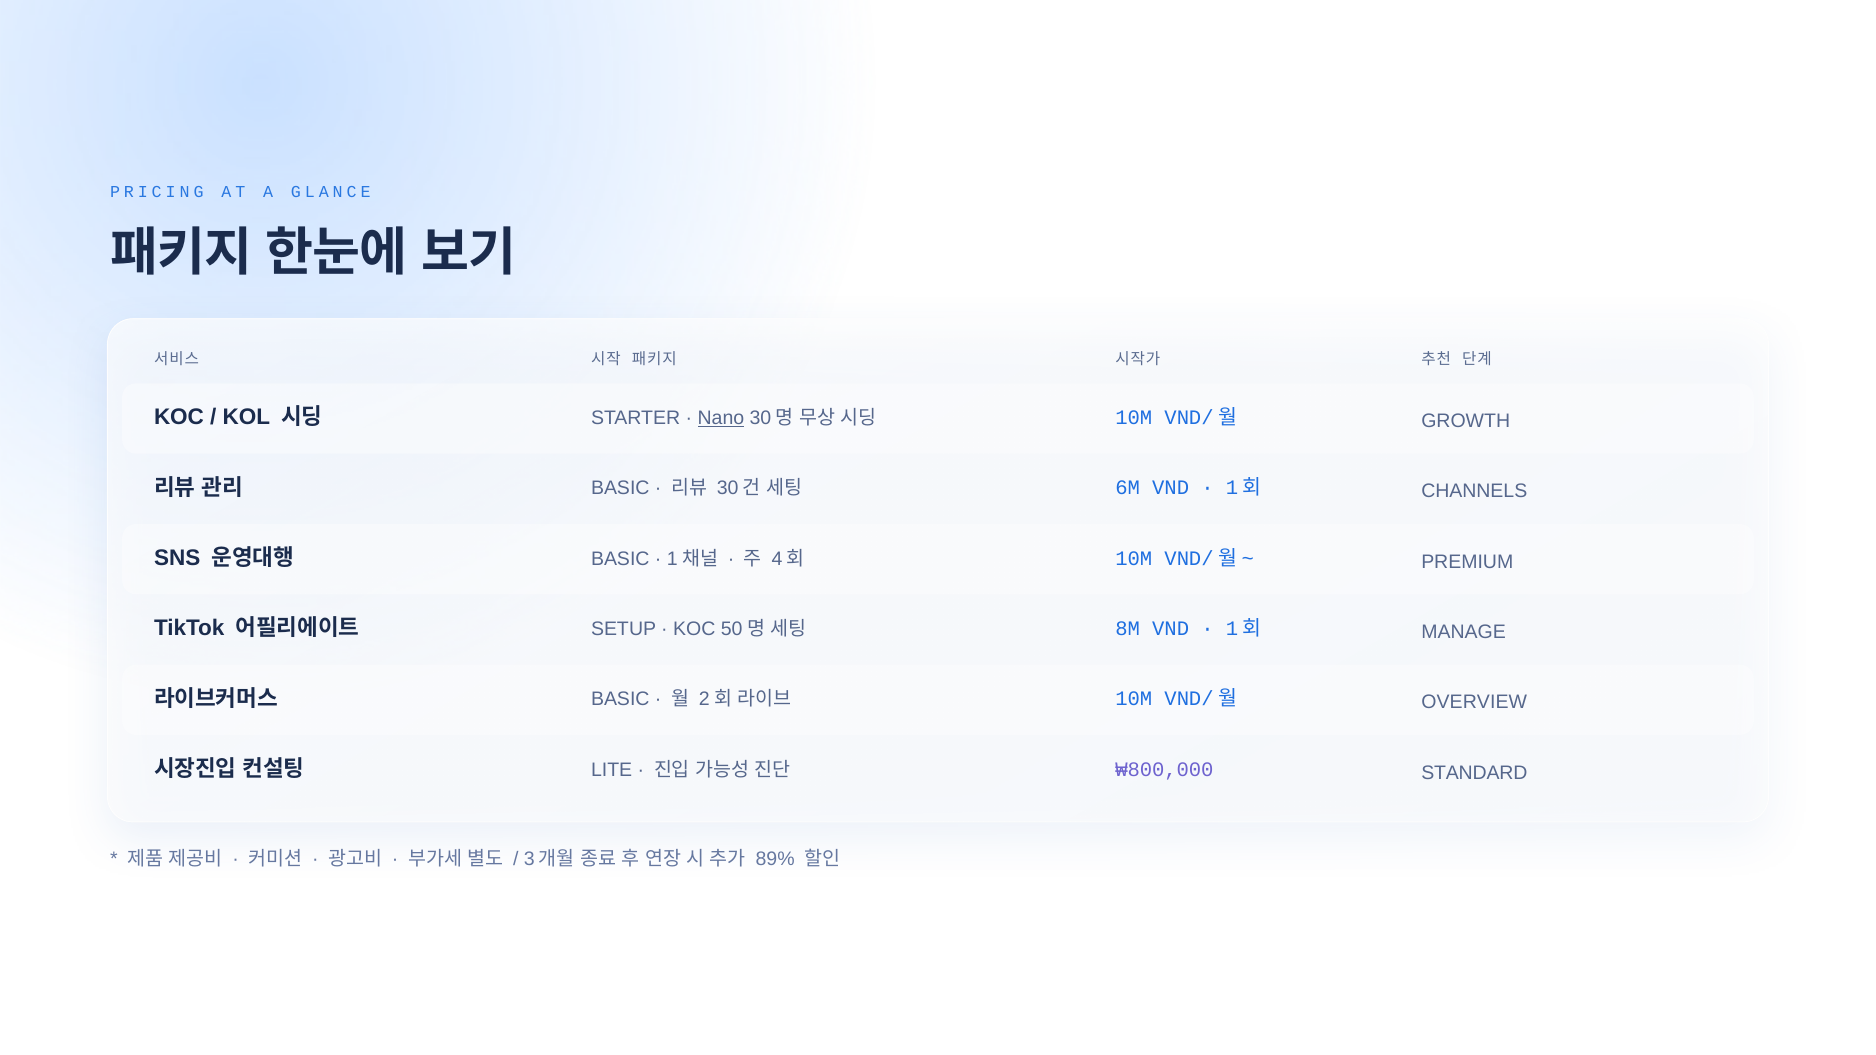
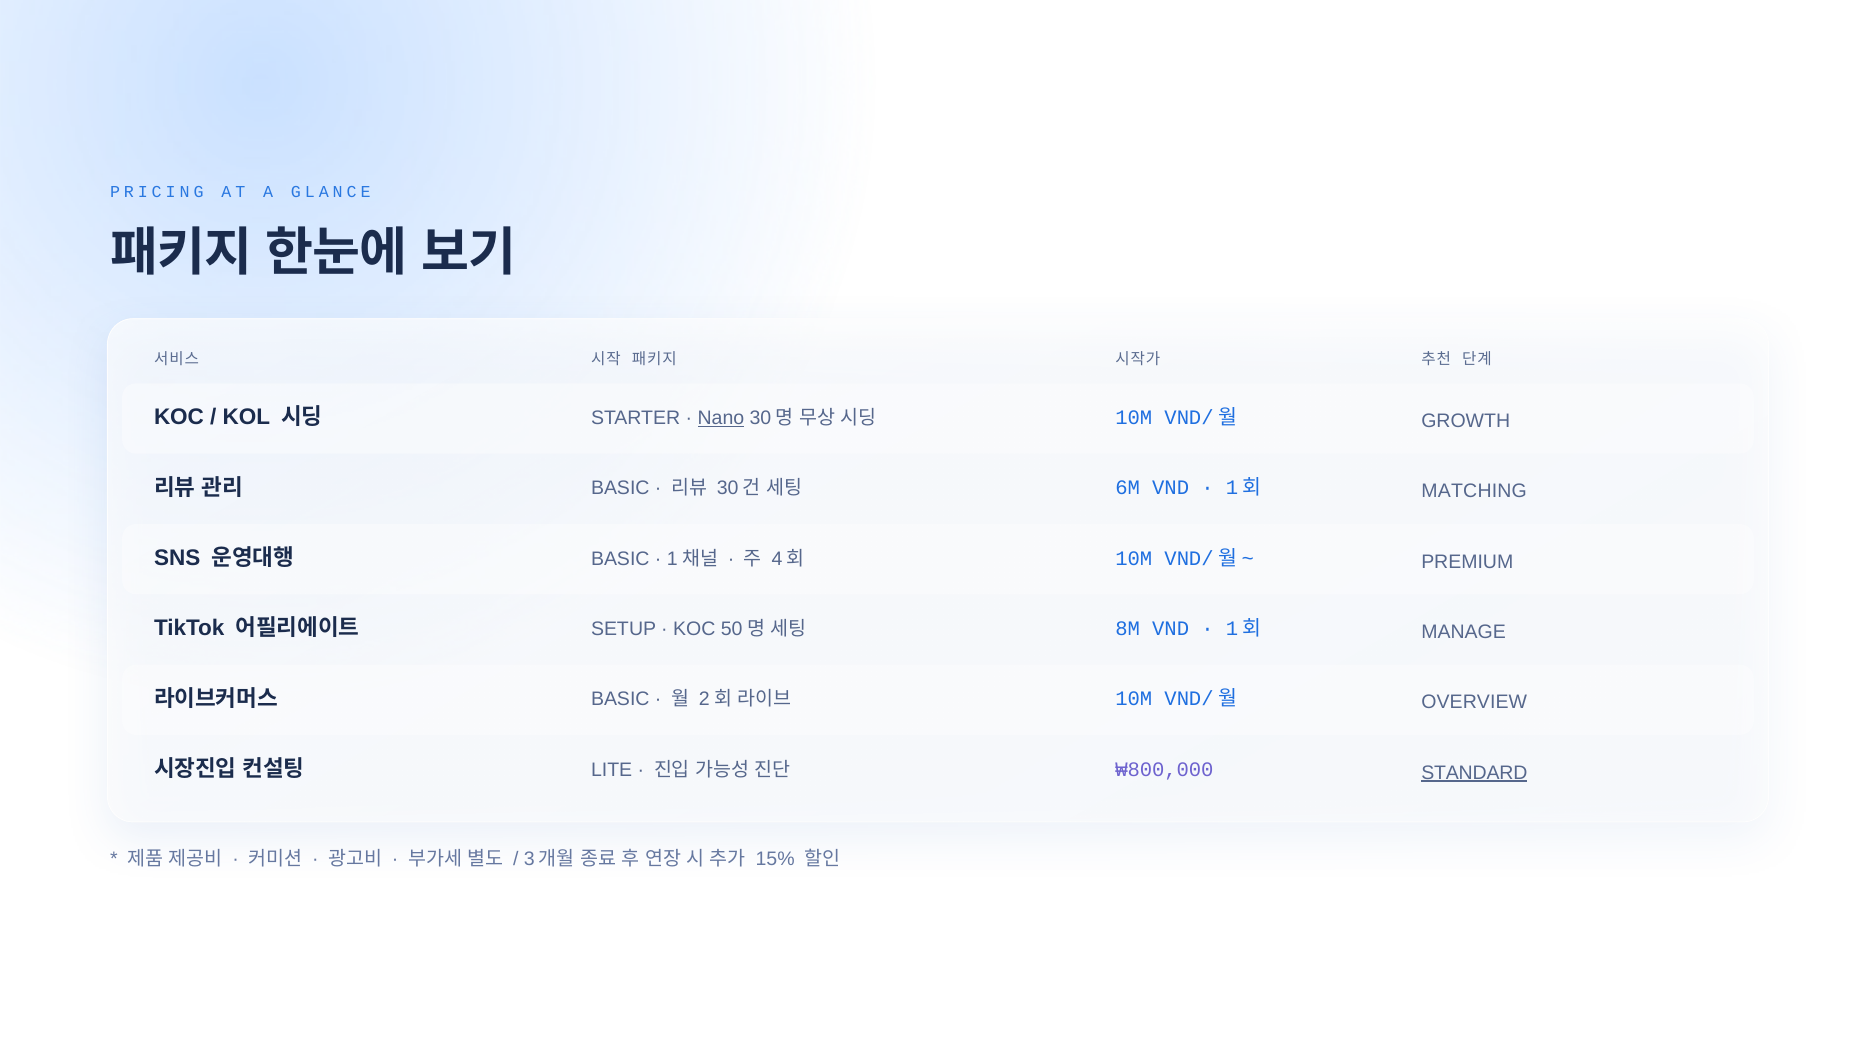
CHANNELS: CHANNELS -> MATCHING (1474, 491)
STANDARD underline: none -> present (1474, 773)
89%: 89% -> 15% (775, 859)
